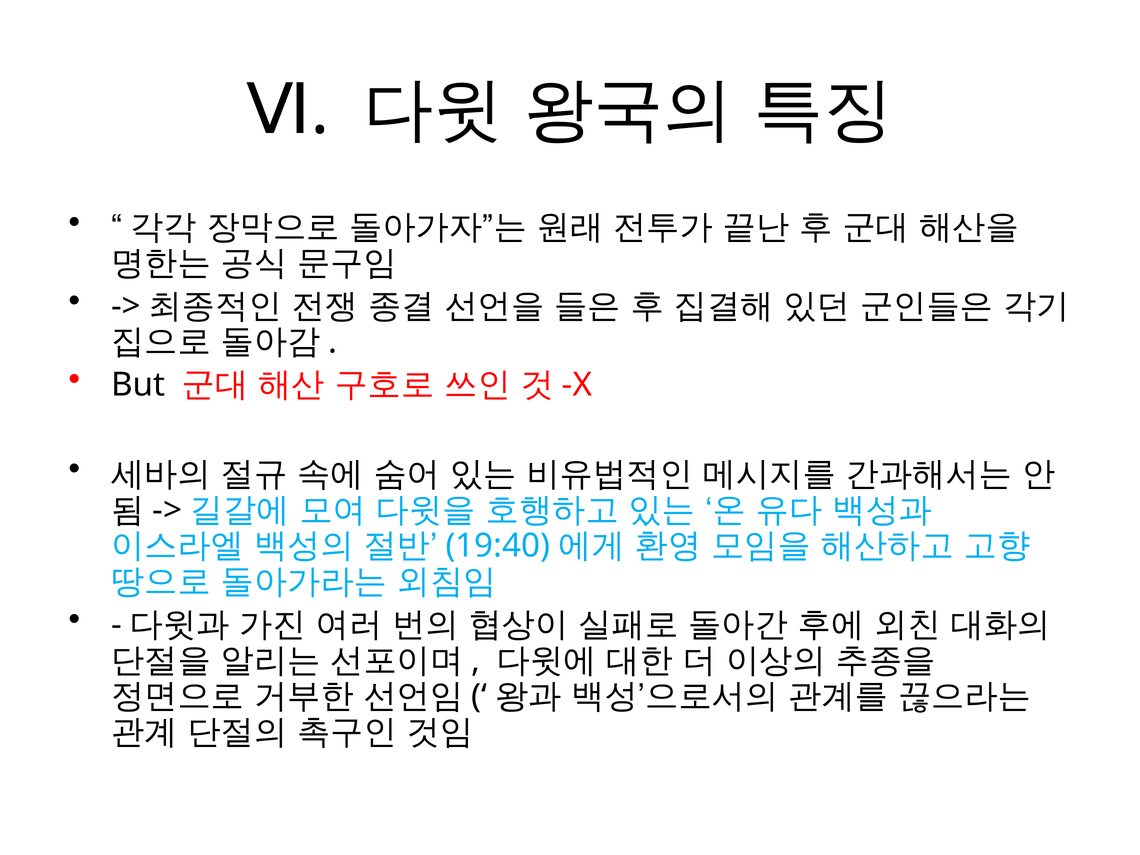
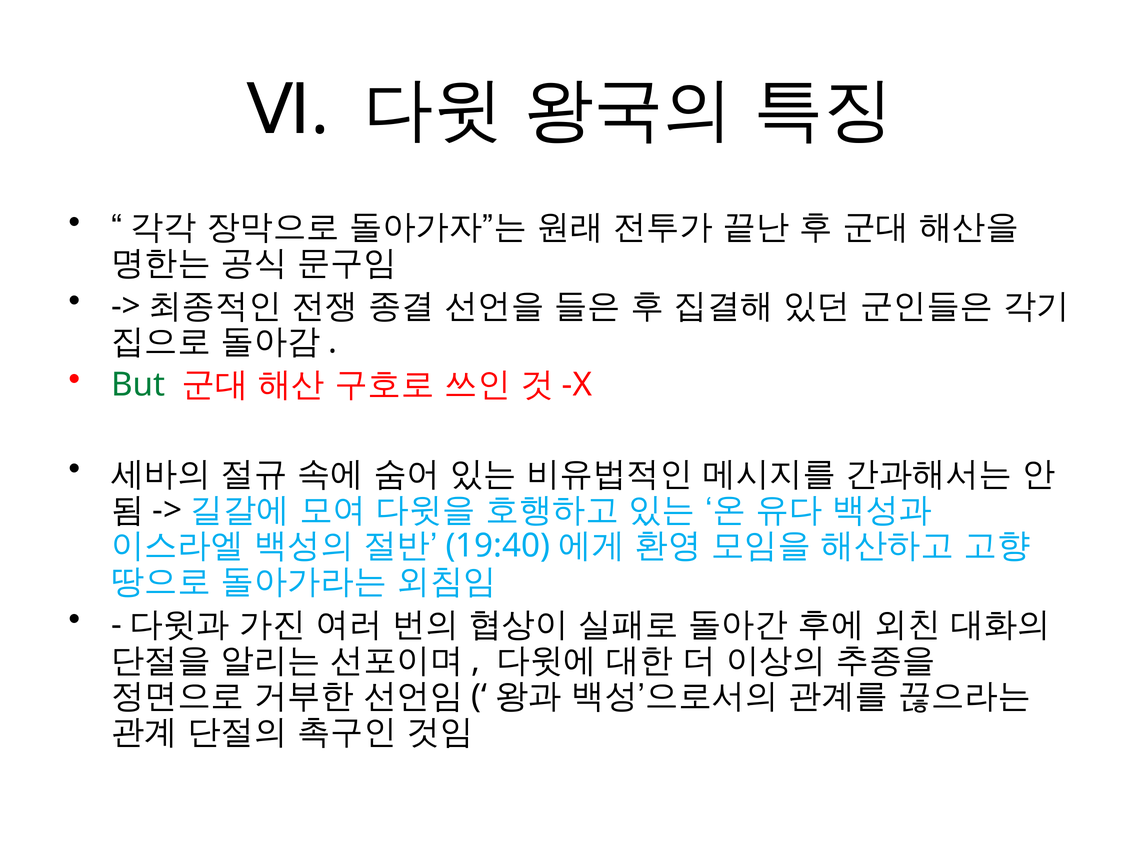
But colour: black -> green (138, 385)
